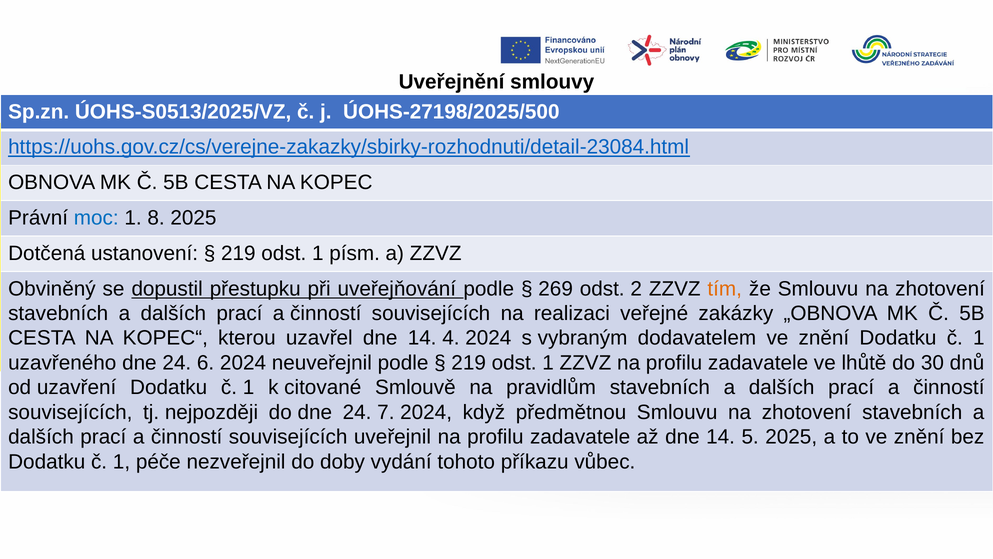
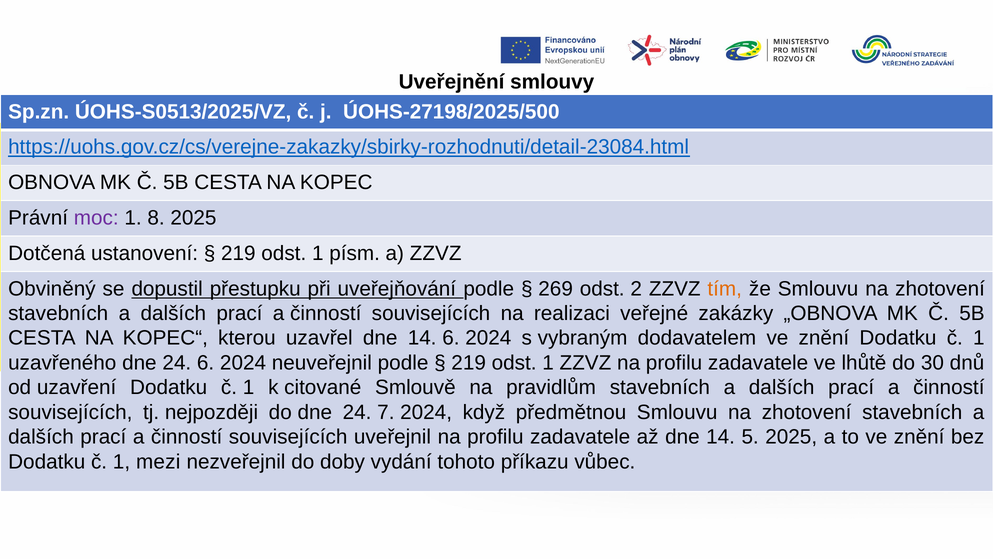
moc colour: blue -> purple (96, 218)
14 4: 4 -> 6 (451, 338)
péče: péče -> mezi (158, 461)
